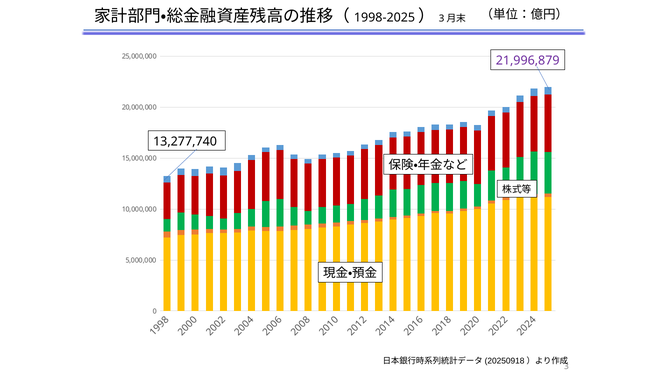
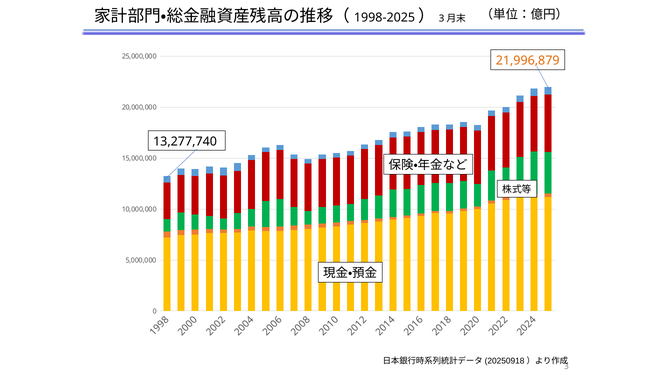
21,996,879 colour: purple -> orange (528, 61)
